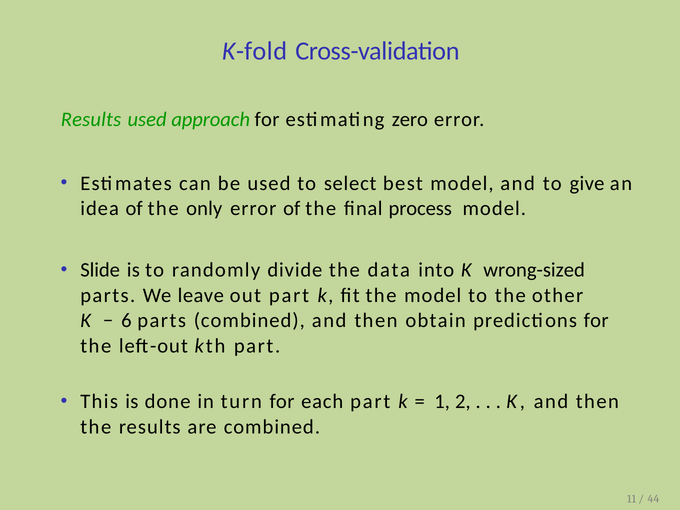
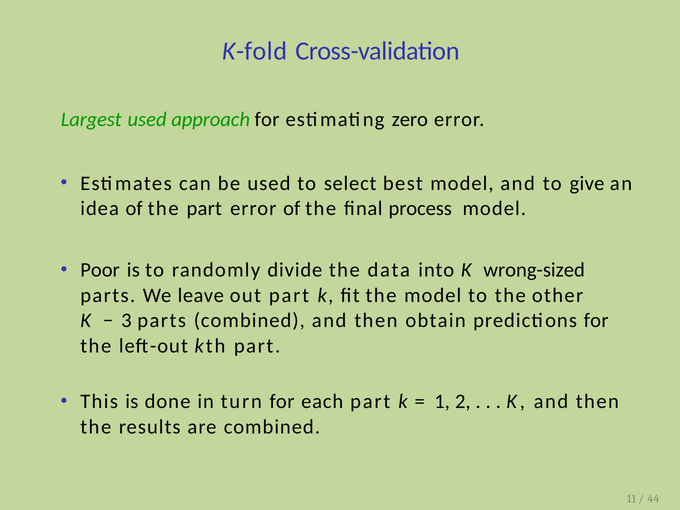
Results: Results -> Largest (91, 120)
the only: only -> part (204, 209)
Slide: Slide -> Poor (100, 270)
6: 6 -> 3 (126, 321)
